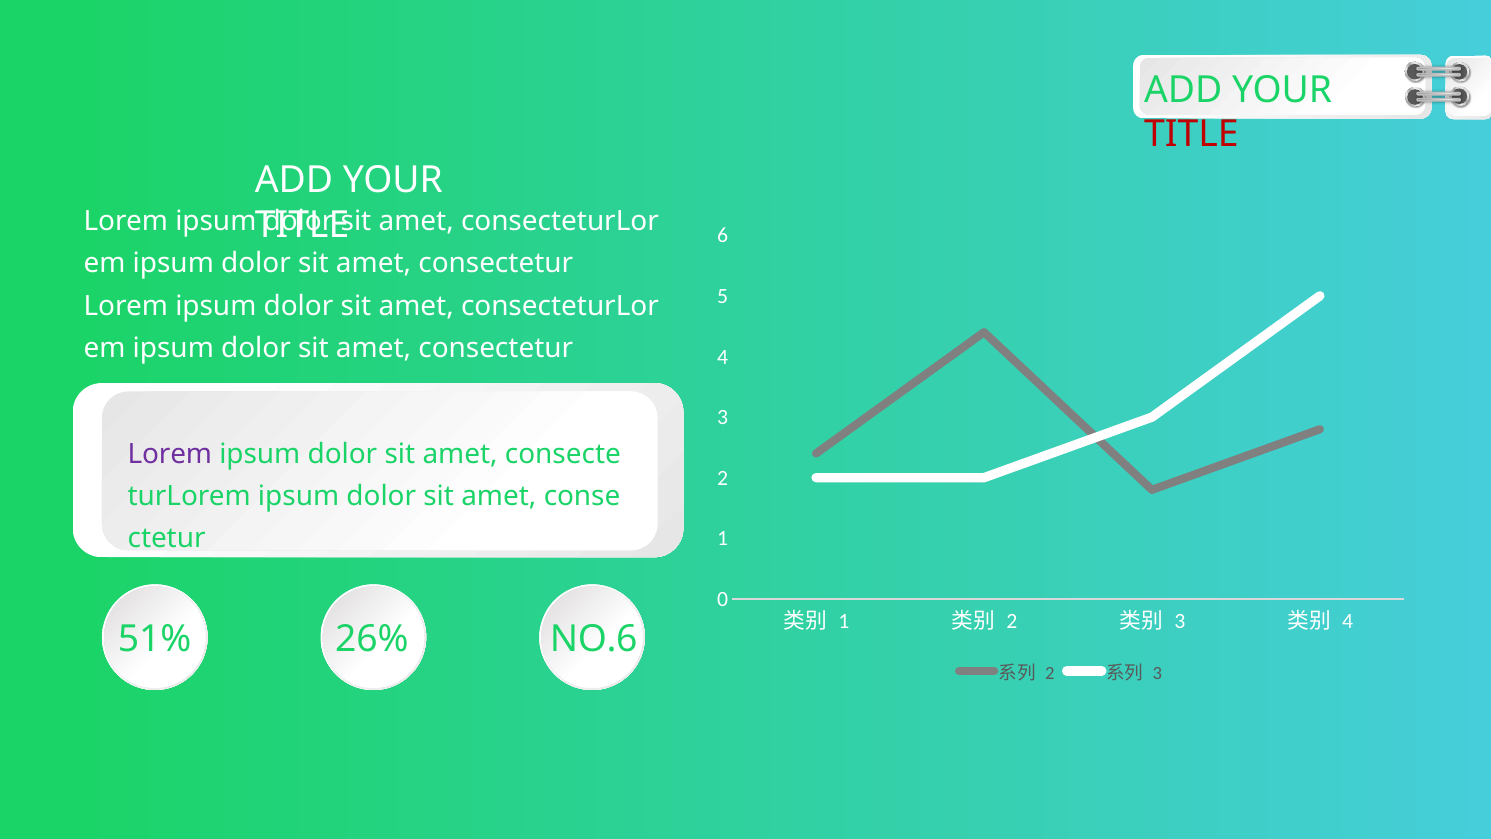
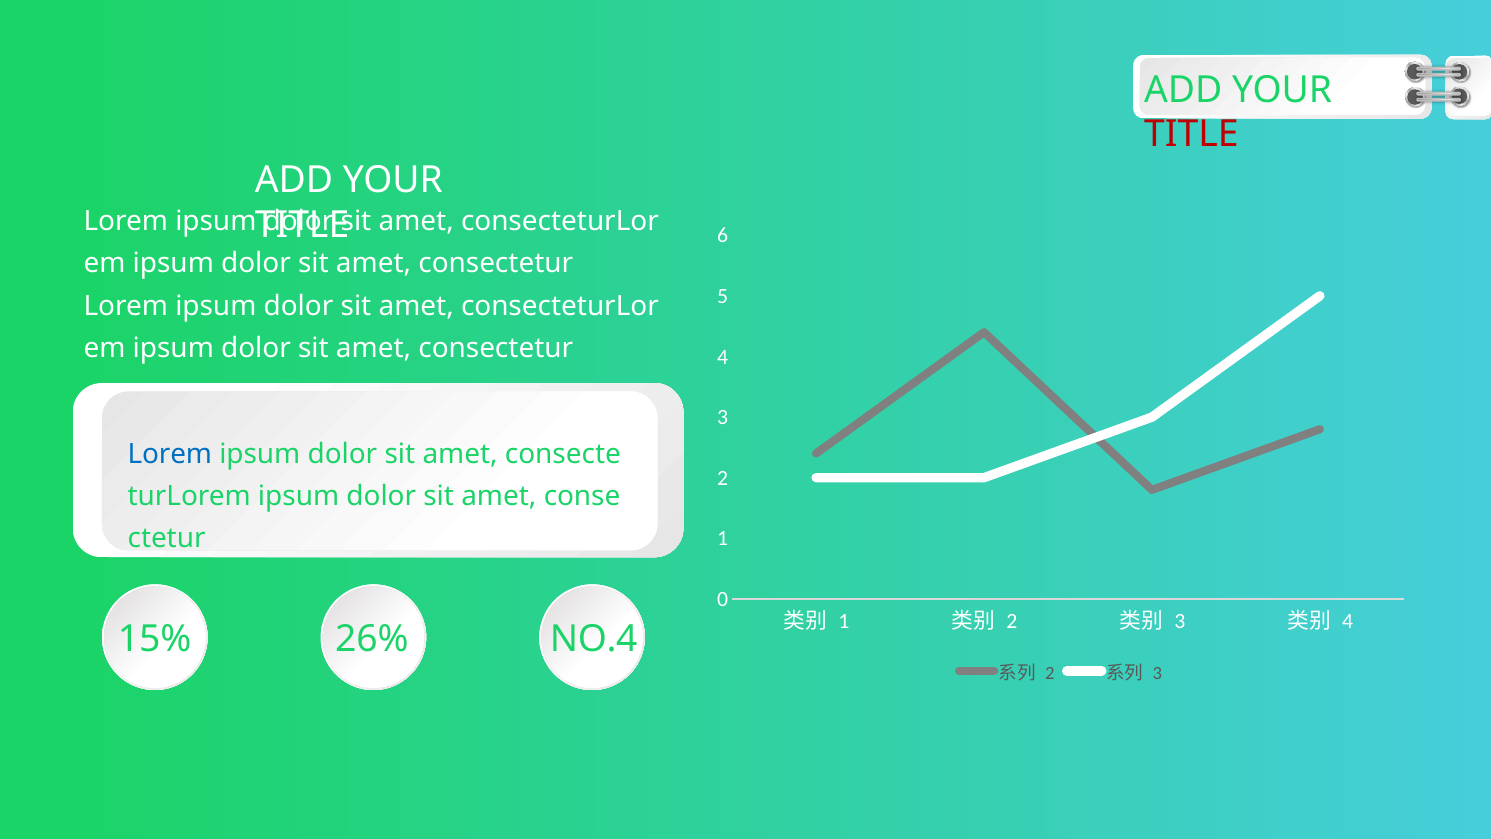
Lorem colour: purple -> blue (170, 455)
51%: 51% -> 15% (155, 639)
NO.6: NO.6 -> NO.4 (594, 639)
